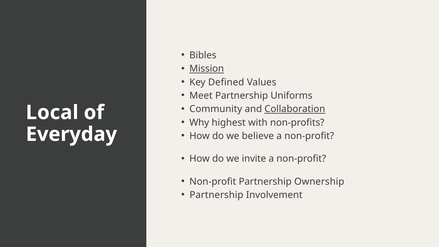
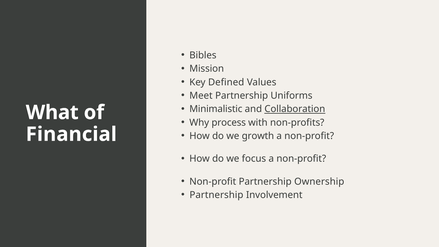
Mission underline: present -> none (207, 69)
Community: Community -> Minimalistic (216, 109)
Local: Local -> What (52, 112)
highest: highest -> process (229, 123)
Everyday: Everyday -> Financial (71, 134)
believe: believe -> growth (258, 136)
invite: invite -> focus (254, 159)
